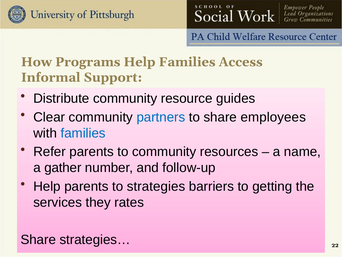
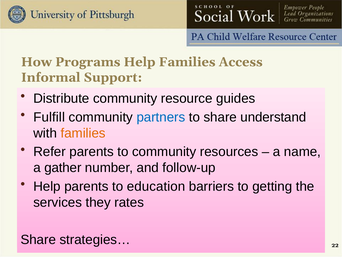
Clear: Clear -> Fulfill (49, 117)
employees: employees -> understand (273, 117)
families colour: blue -> orange (83, 133)
strategies: strategies -> education (156, 186)
